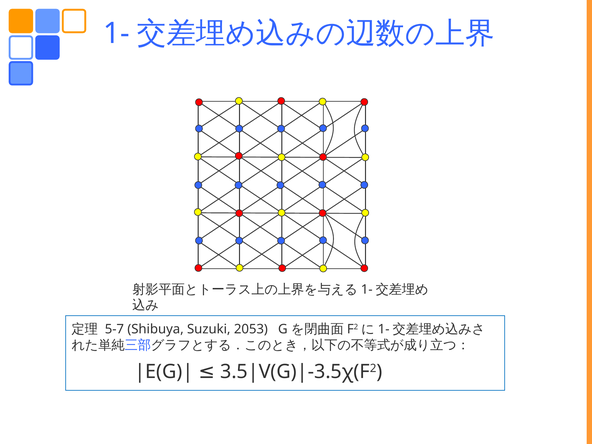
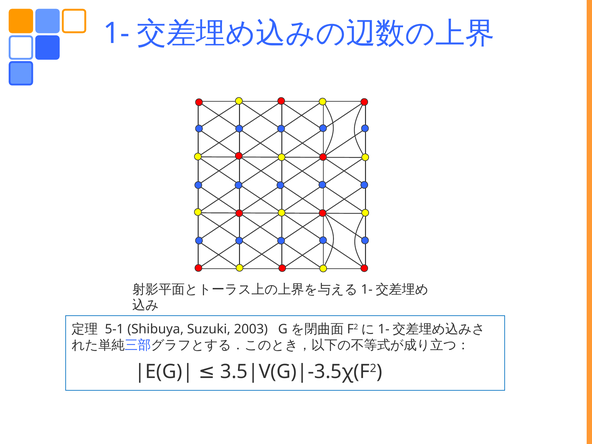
5-7: 5-7 -> 5-1 (114, 329)
2053: 2053 -> 2003 (251, 329)
